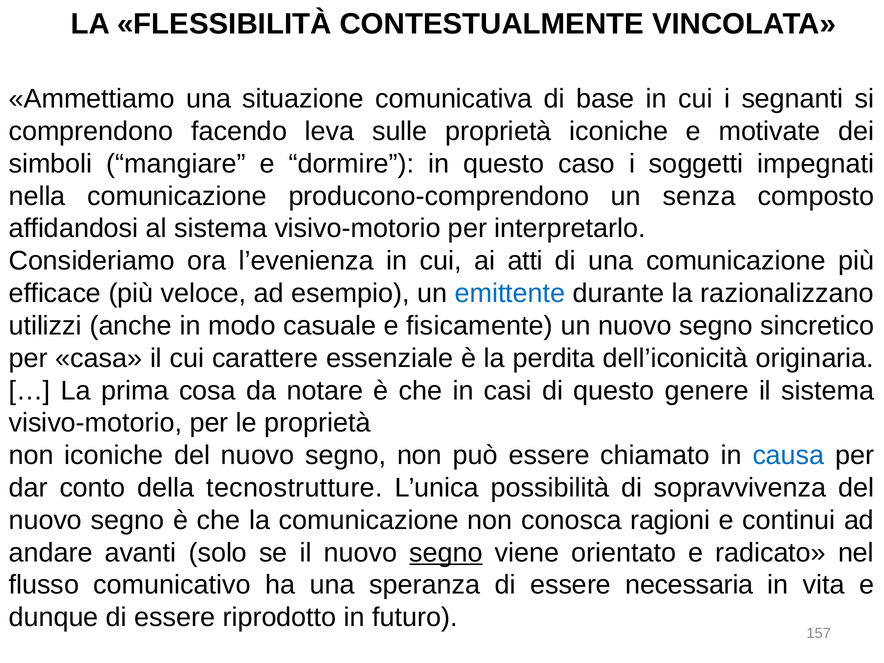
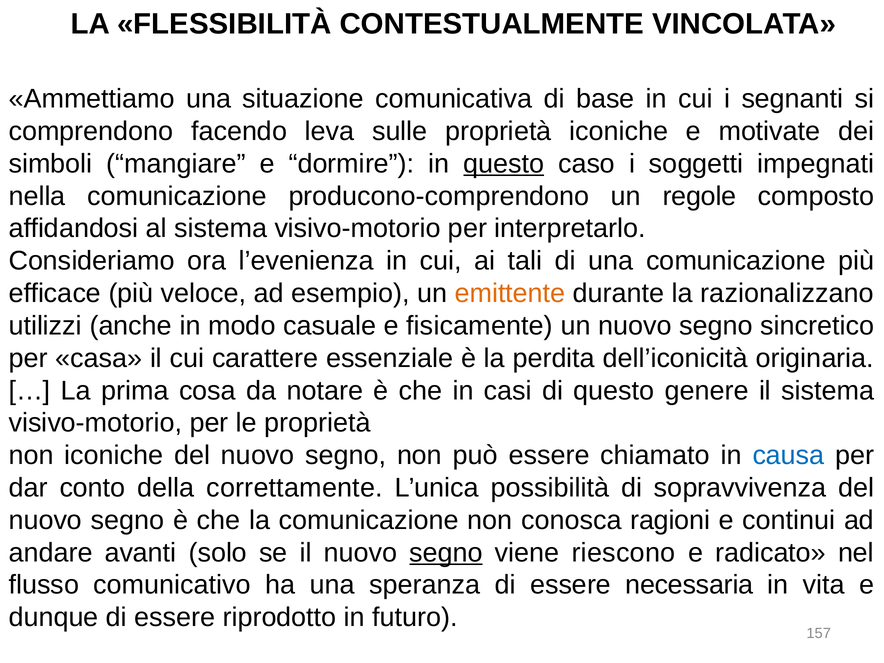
questo underline: none -> present (504, 164)
senza: senza -> regole (699, 196)
atti: atti -> tali (525, 261)
emittente colour: blue -> orange (510, 293)
tecnostrutture: tecnostrutture -> correttamente (295, 488)
orientato: orientato -> riescono (623, 553)
